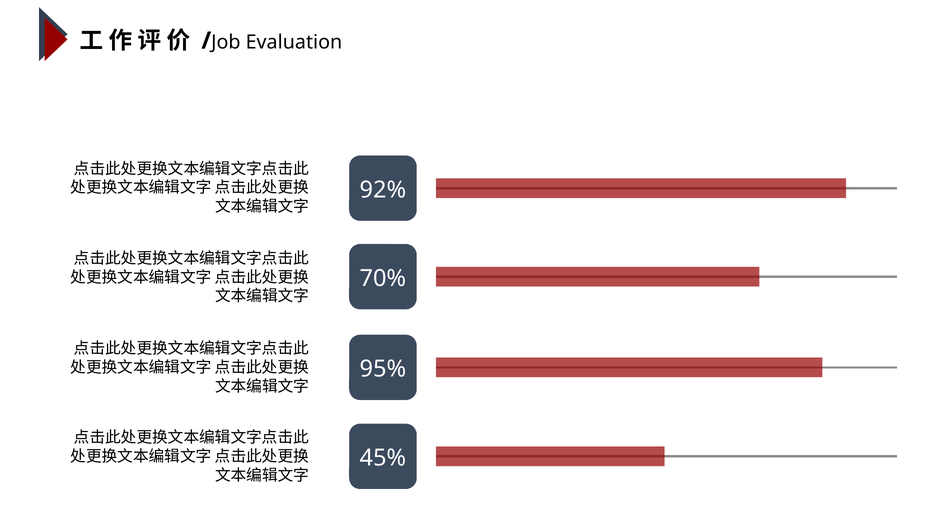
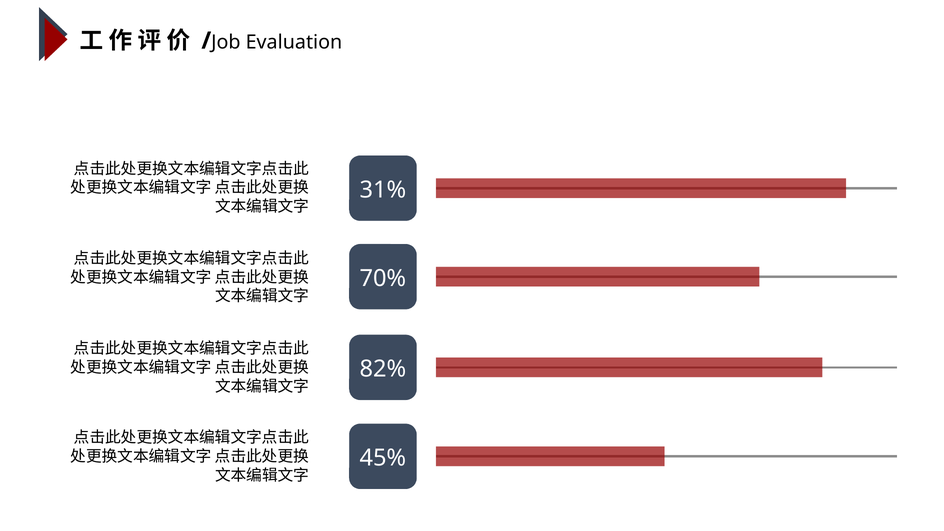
92%: 92% -> 31% (383, 190)
95%: 95% -> 82% (383, 369)
